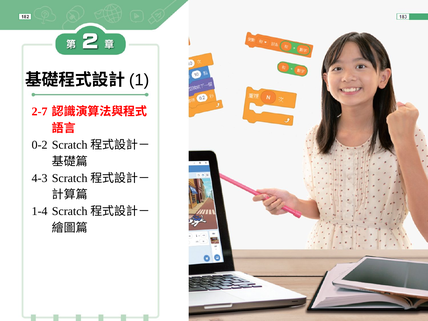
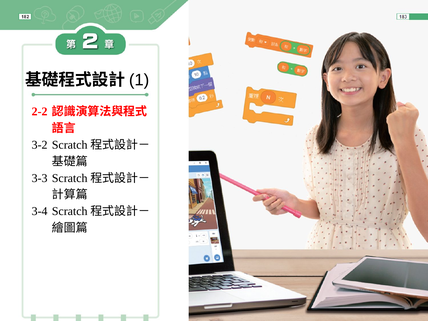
2-7: 2-7 -> 2-2 (40, 111)
0-2: 0-2 -> 3-2 (40, 145)
4-3: 4-3 -> 3-3 (40, 178)
1-4: 1-4 -> 3-4 (40, 211)
